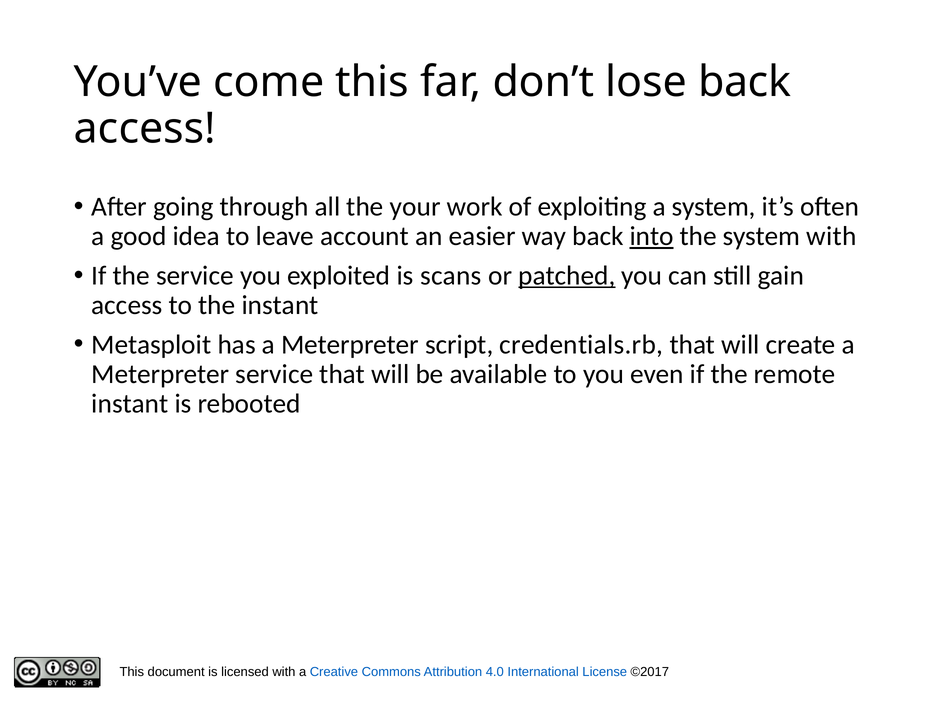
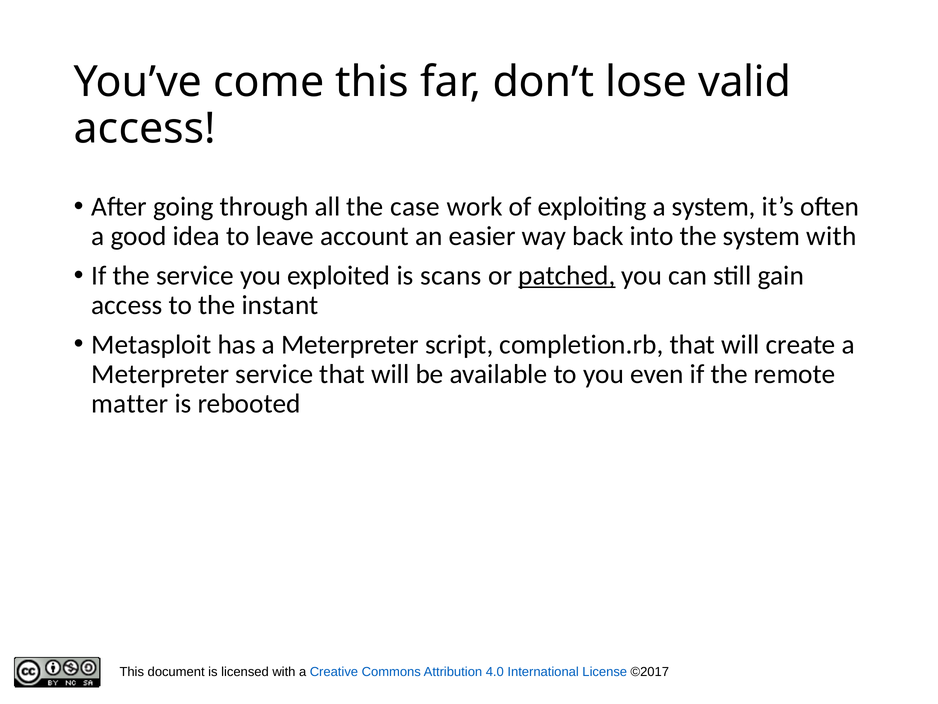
lose back: back -> valid (745, 82)
your: your -> case (415, 207)
into underline: present -> none (652, 236)
credentials.rb: credentials.rb -> completion.rb (581, 344)
instant: instant -> matter (130, 403)
